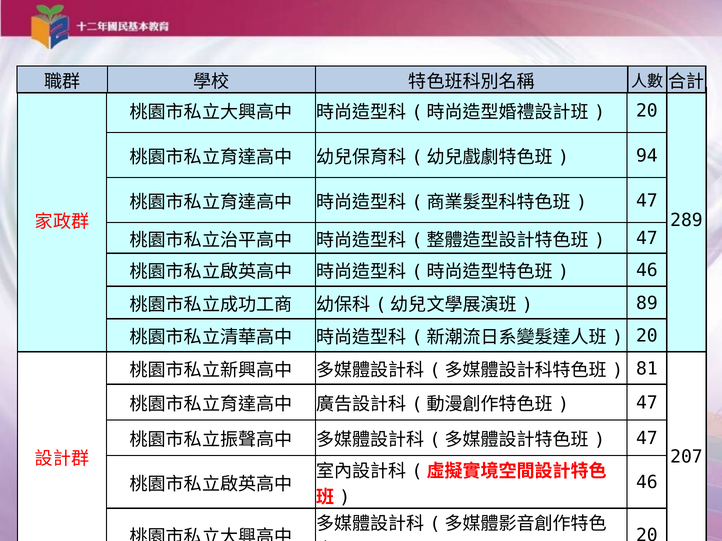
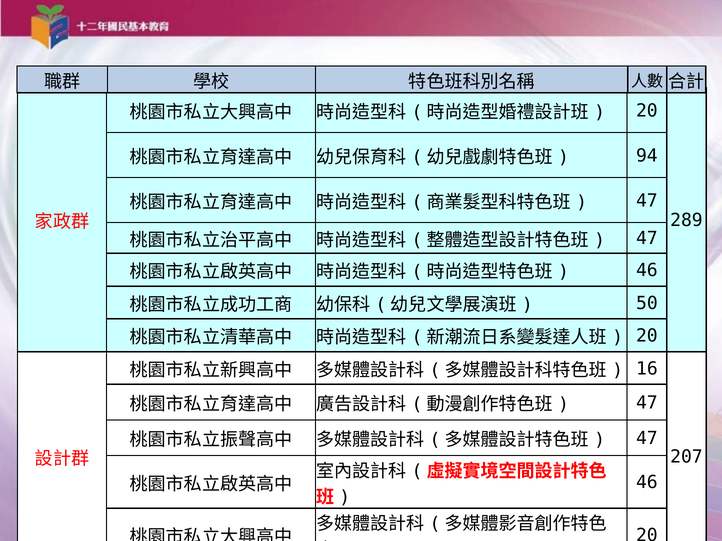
89: 89 -> 50 (647, 303)
81: 81 -> 16 (647, 369)
